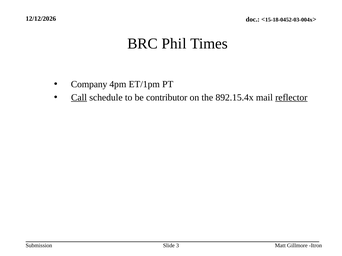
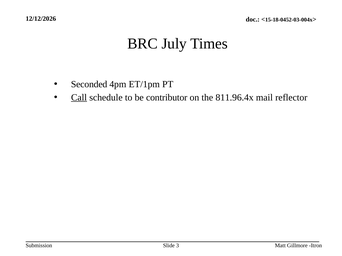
Phil: Phil -> July (174, 44)
Company: Company -> Seconded (89, 85)
892.15.4x: 892.15.4x -> 811.96.4x (235, 98)
reflector underline: present -> none (291, 98)
